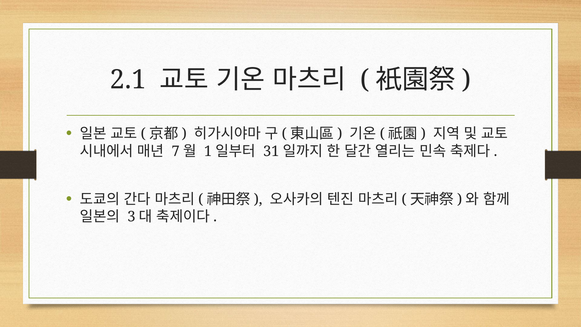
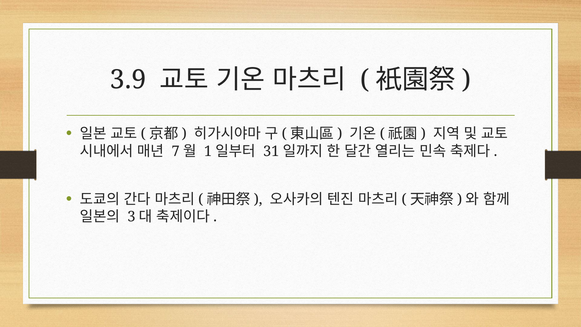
2.1: 2.1 -> 3.9 (128, 80)
